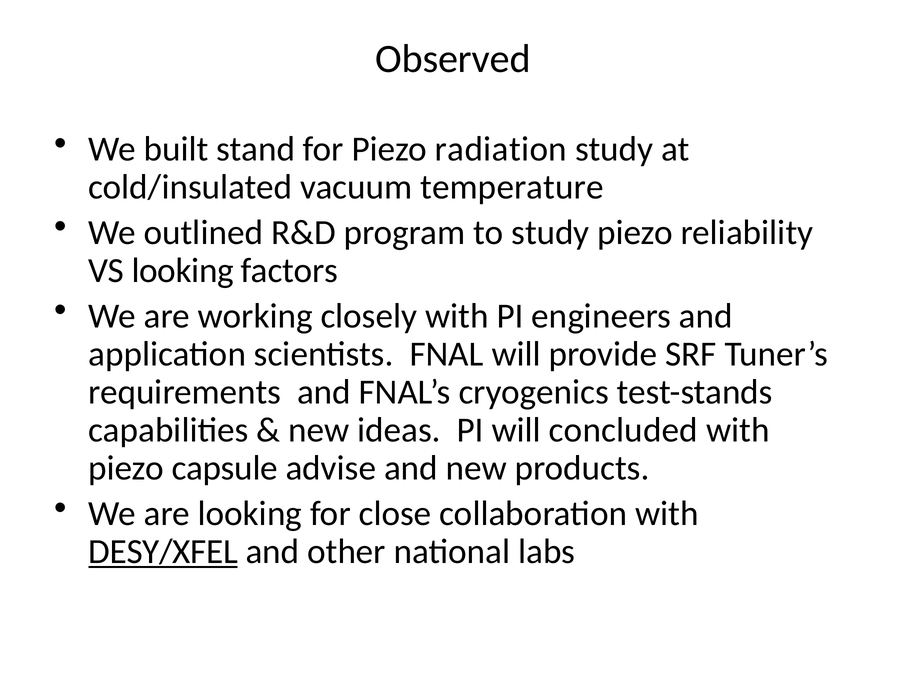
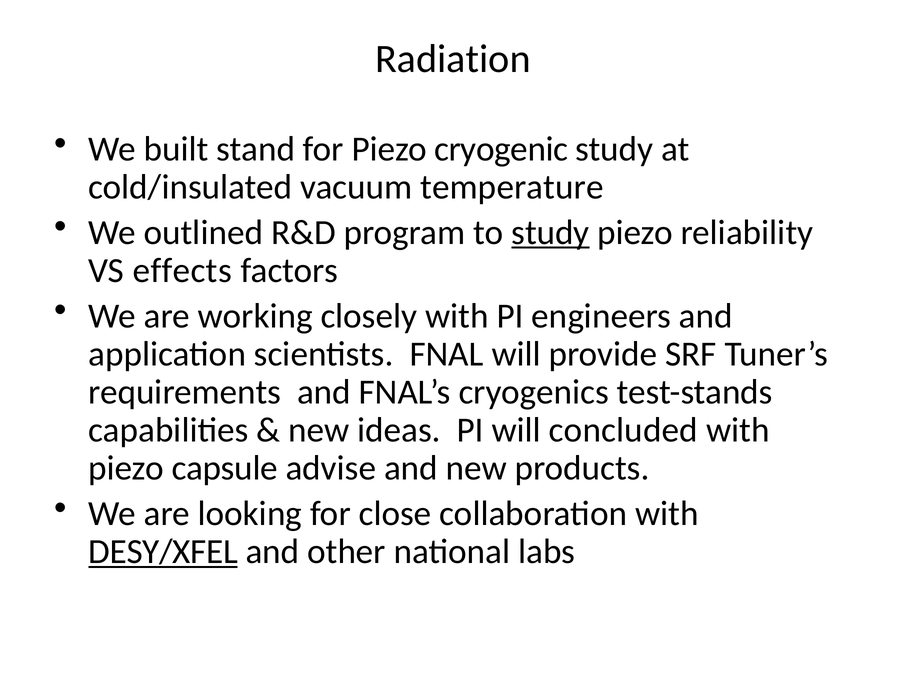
Observed: Observed -> Radiation (453, 59)
radiation: radiation -> cryogenic (501, 149)
study underline: none -> present (550, 232)
VS looking: looking -> effects (182, 270)
